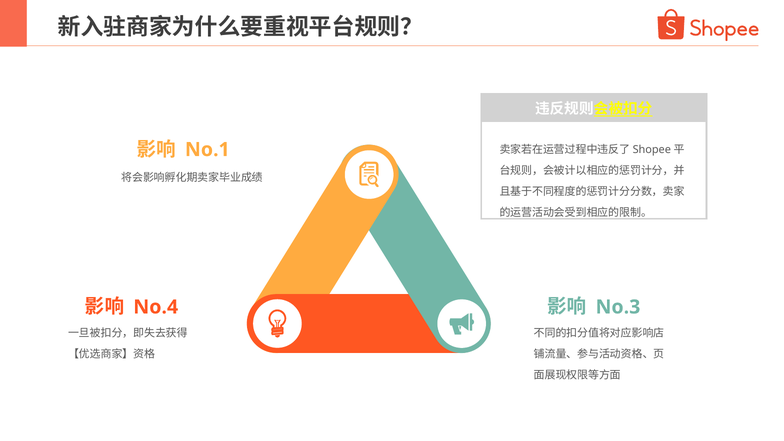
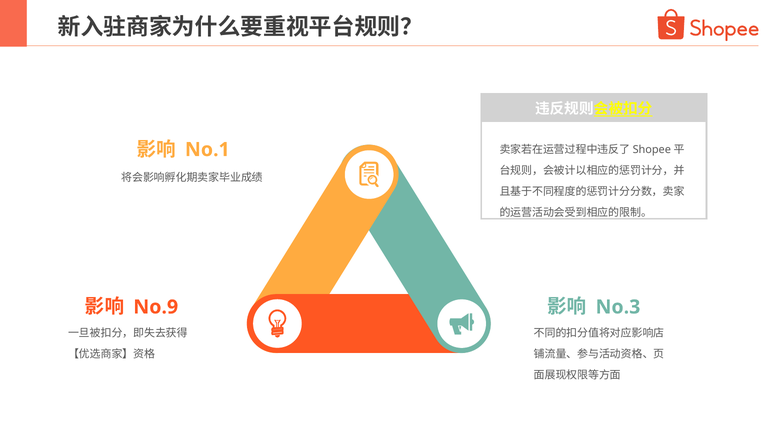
No.4: No.4 -> No.9 (156, 307)
